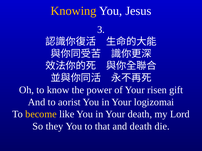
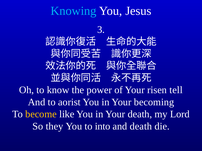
Knowing colour: yellow -> light blue (74, 11)
gift: gift -> tell (176, 90)
logizomai: logizomai -> becoming (154, 102)
that: that -> into (103, 127)
